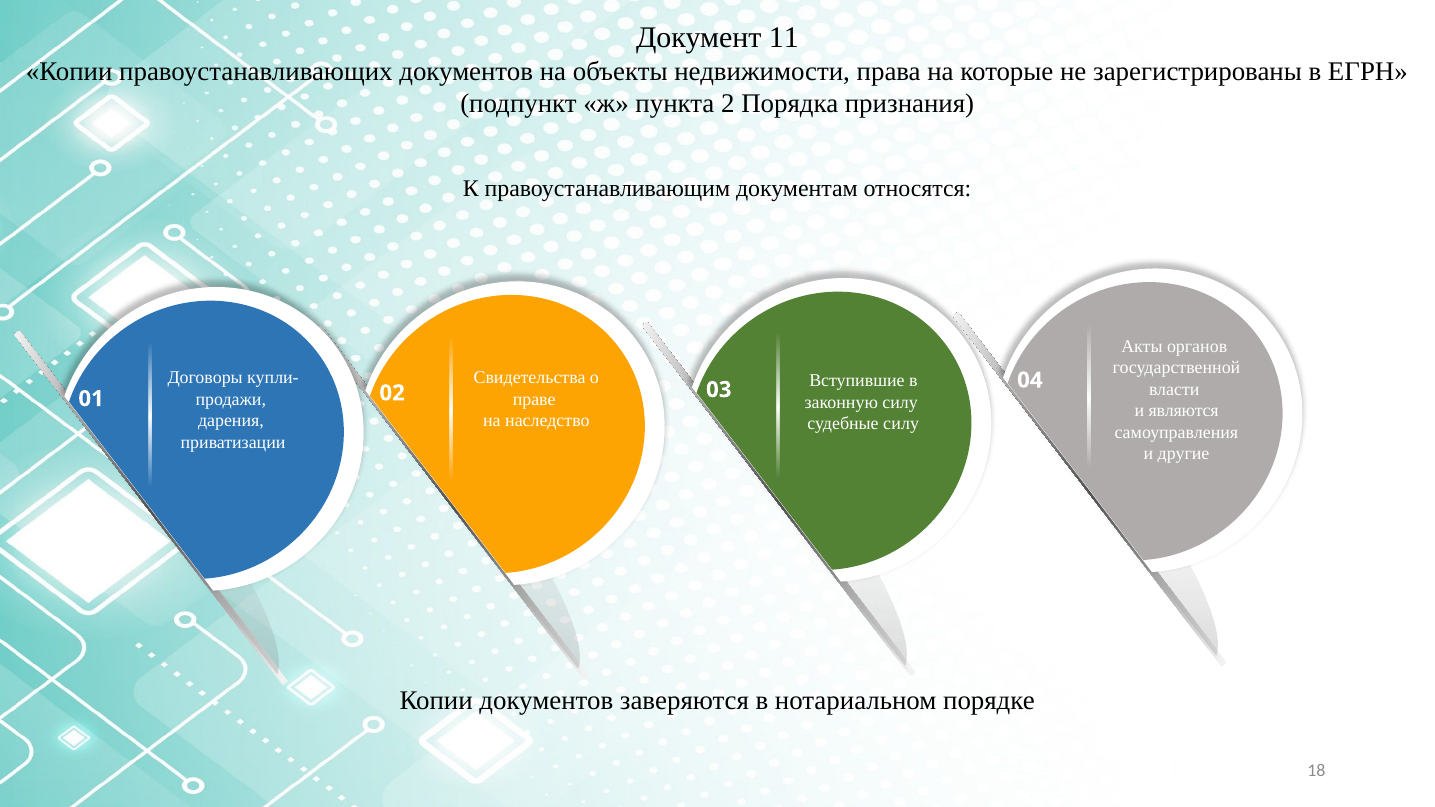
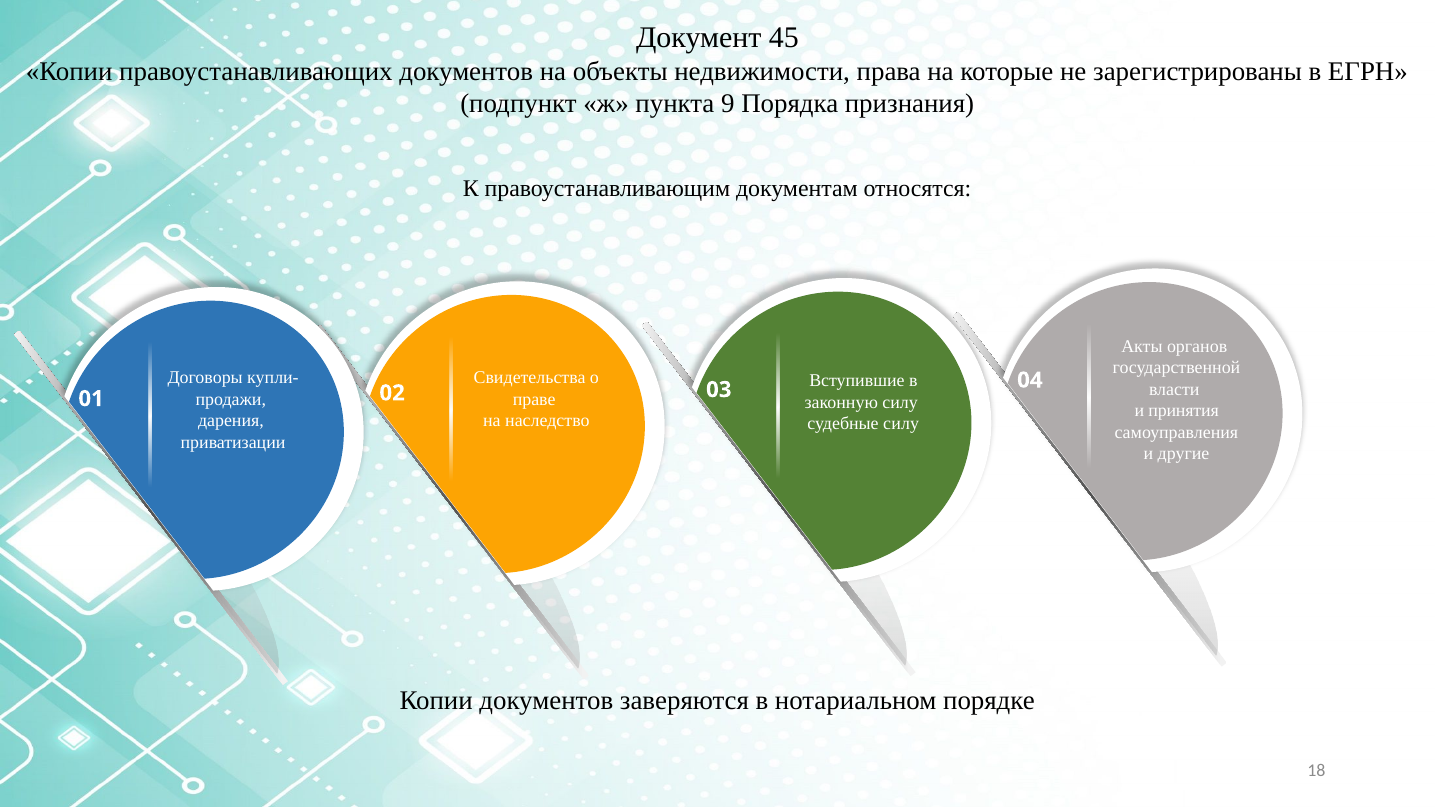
11: 11 -> 45 (784, 38)
2: 2 -> 9 (728, 104)
являются: являются -> принятия (1184, 411)
